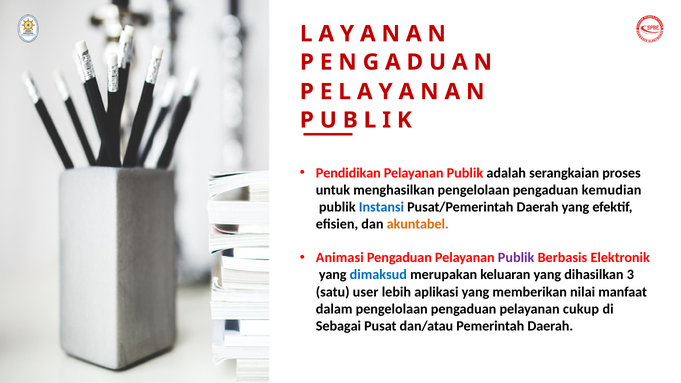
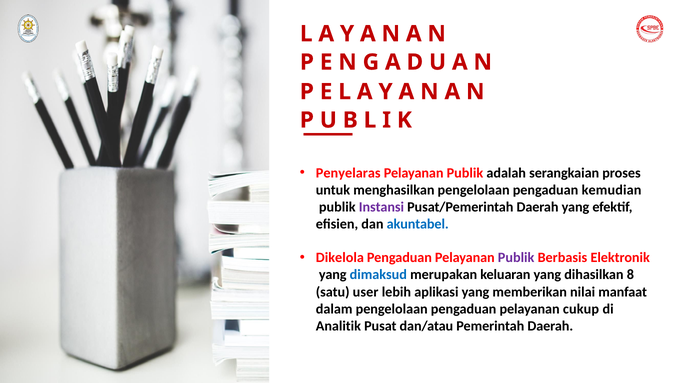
Pendidikan: Pendidikan -> Penyelaras (348, 173)
Instansi colour: blue -> purple (381, 207)
akuntabel colour: orange -> blue (418, 224)
Animasi: Animasi -> Dikelola (340, 258)
3: 3 -> 8 (630, 275)
Sebagai: Sebagai -> Analitik (338, 326)
